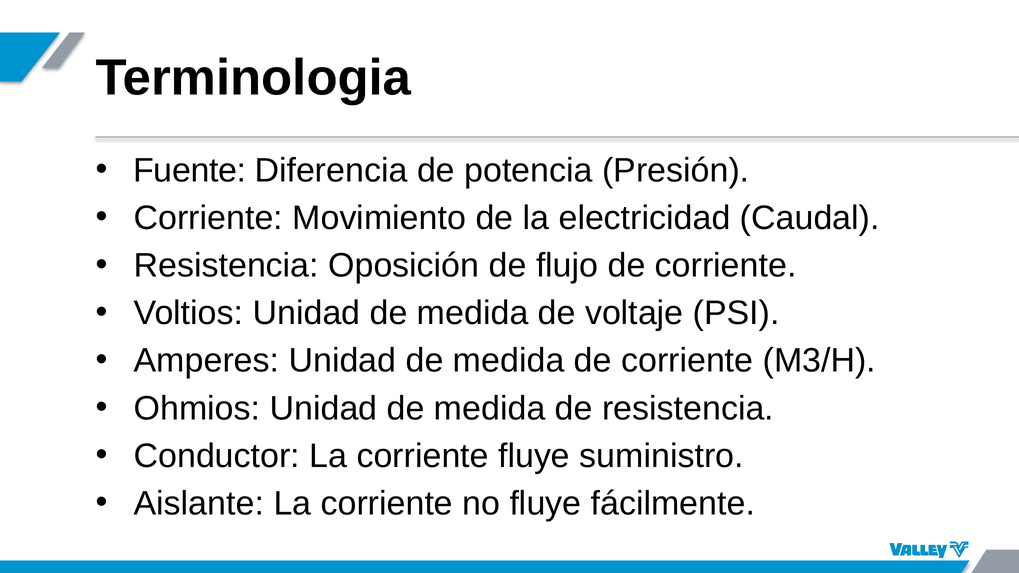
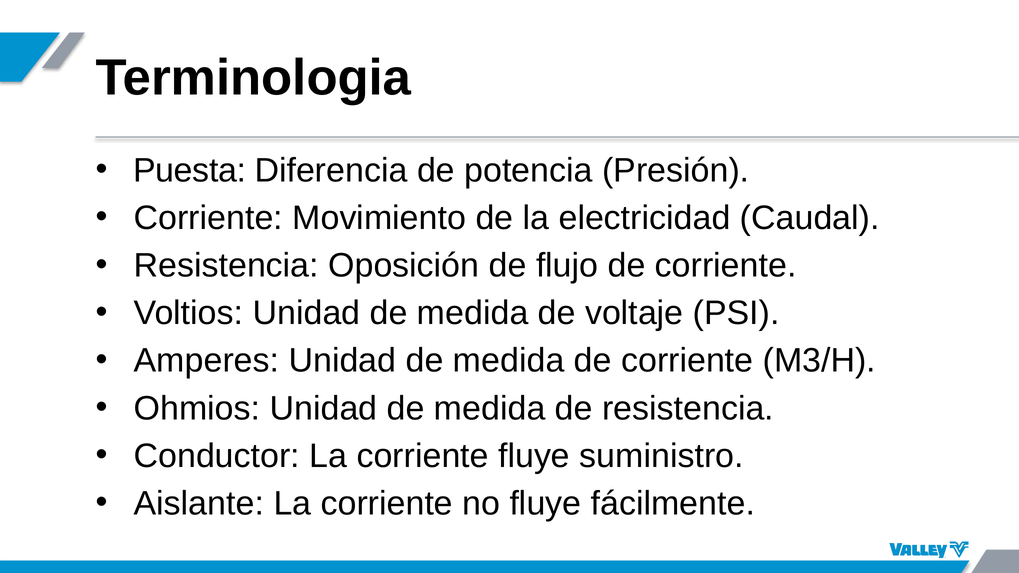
Fuente: Fuente -> Puesta (190, 170)
